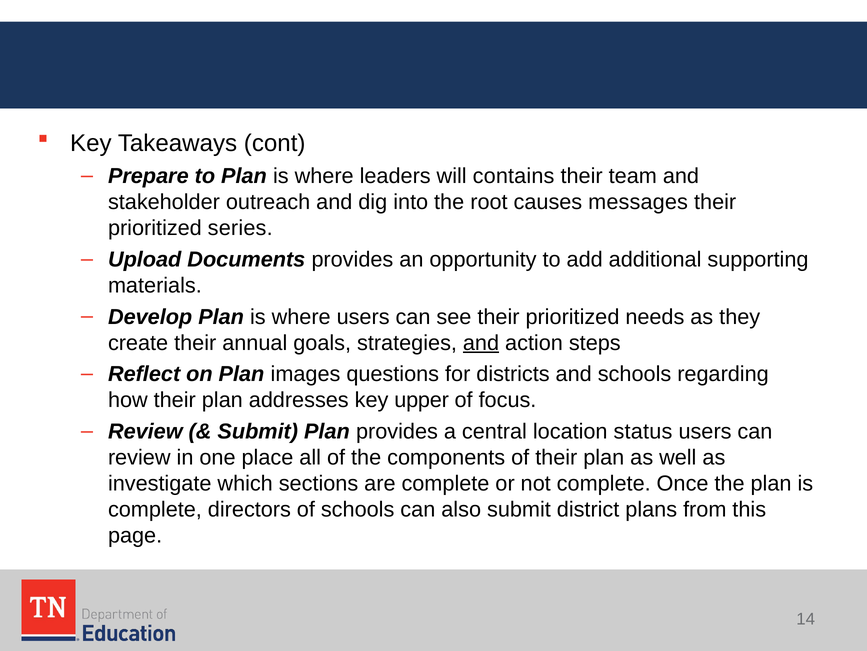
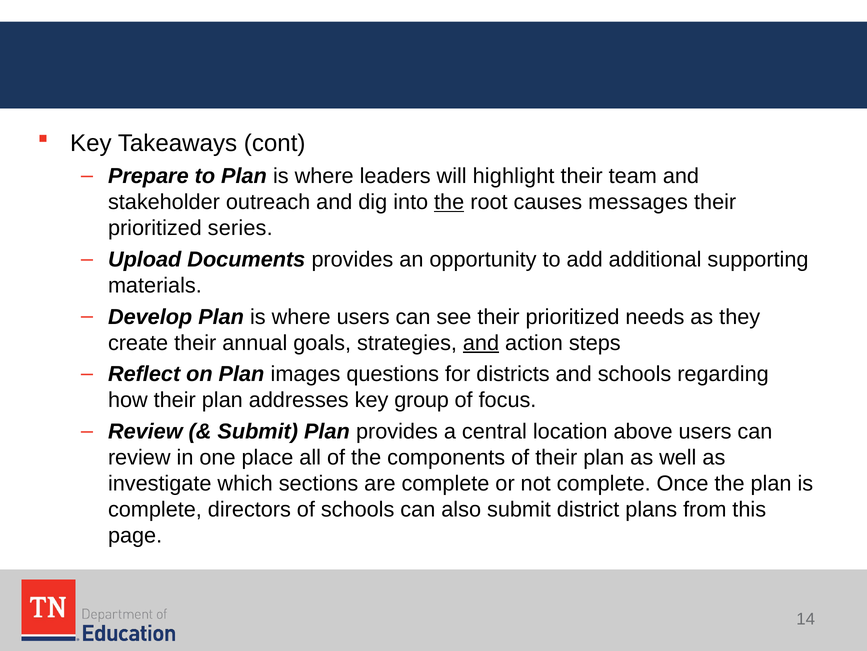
contains: contains -> highlight (514, 176)
the underline: none -> present (449, 202)
upper: upper -> group (422, 400)
status: status -> above (643, 431)
